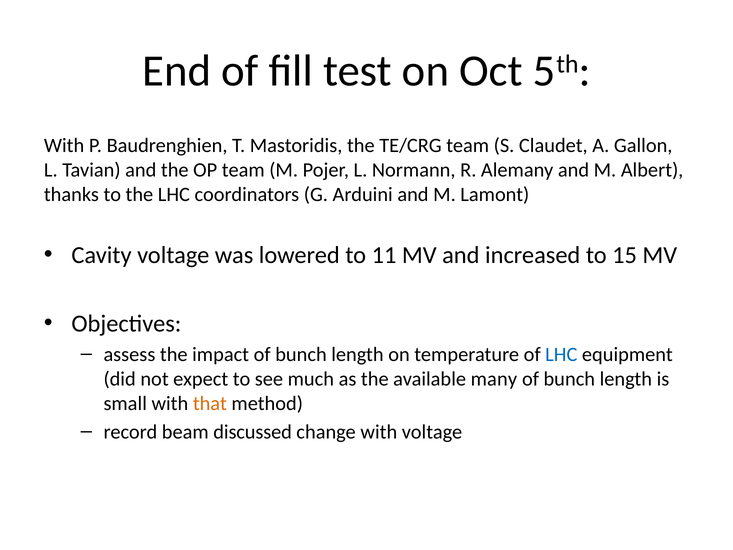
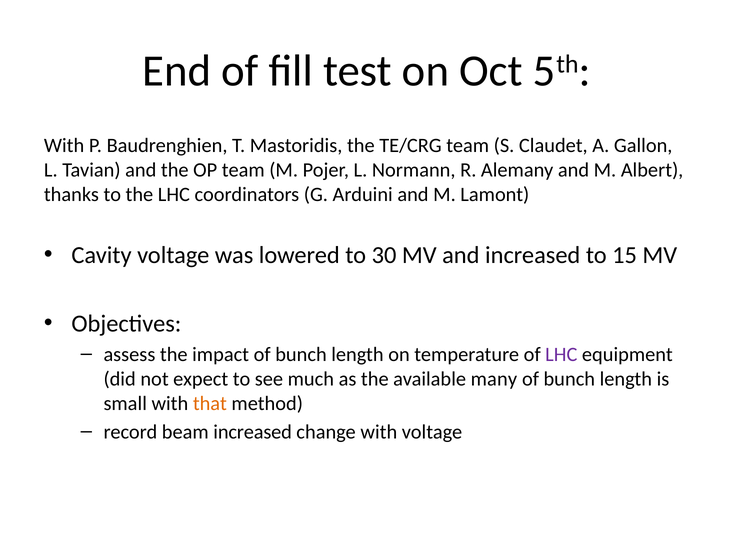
11: 11 -> 30 (384, 255)
LHC colour: blue -> purple (561, 354)
beam discussed: discussed -> increased (253, 432)
